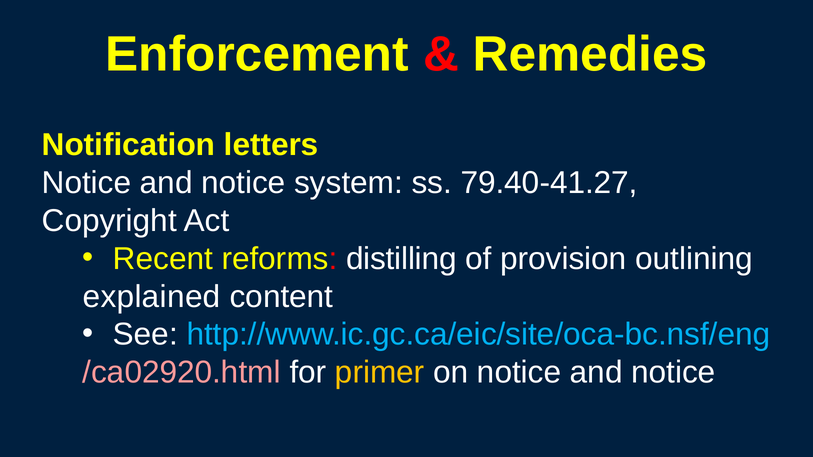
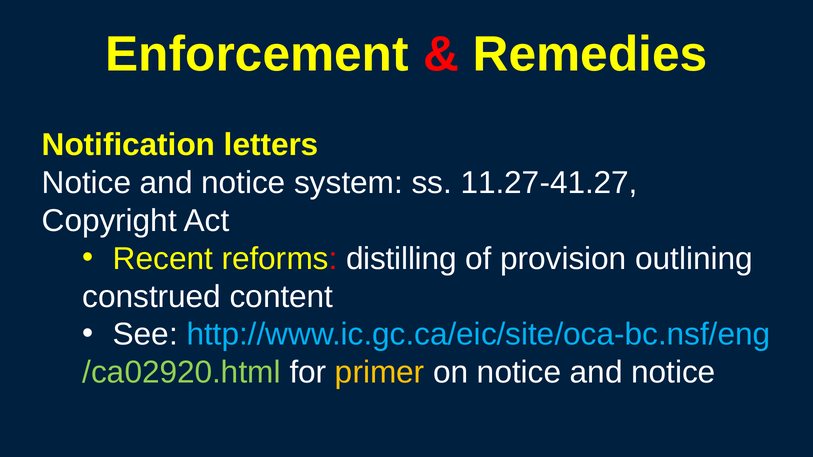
79.40-41.27: 79.40-41.27 -> 11.27-41.27 (549, 183)
explained: explained -> construed (152, 297)
/ca02920.html colour: pink -> light green (182, 373)
